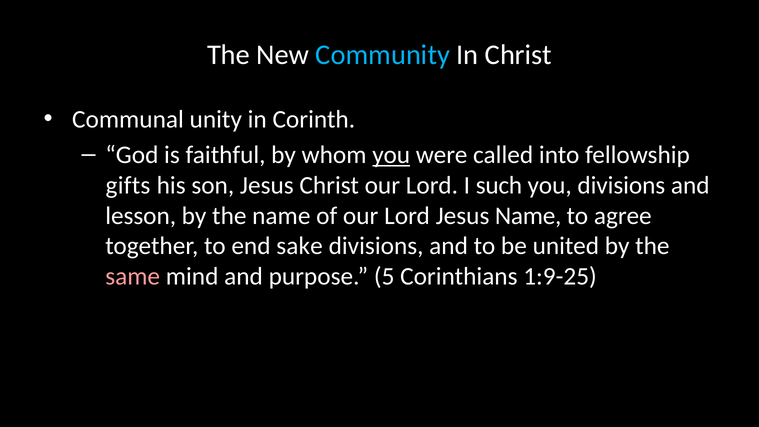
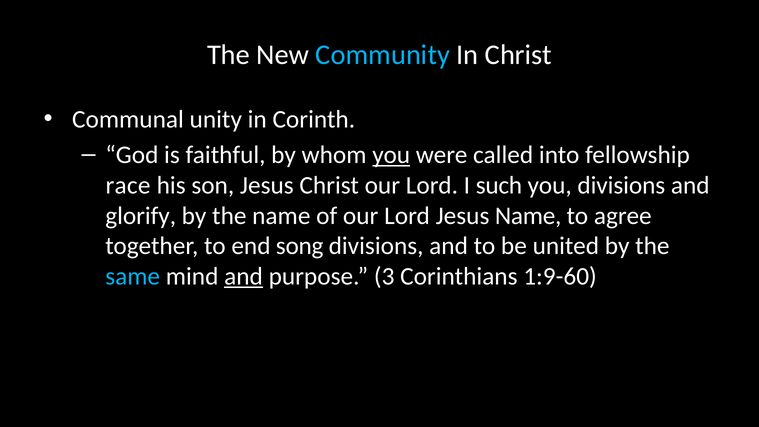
gifts: gifts -> race (128, 185)
lesson: lesson -> glorify (141, 216)
sake: sake -> song (300, 246)
same colour: pink -> light blue (133, 276)
and underline: none -> present (244, 276)
5: 5 -> 3 (384, 276)
1:9-25: 1:9-25 -> 1:9-60 (560, 276)
